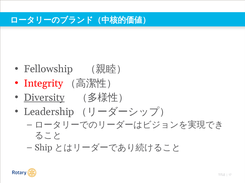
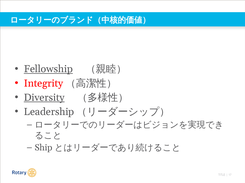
Fellowship underline: none -> present (48, 69)
